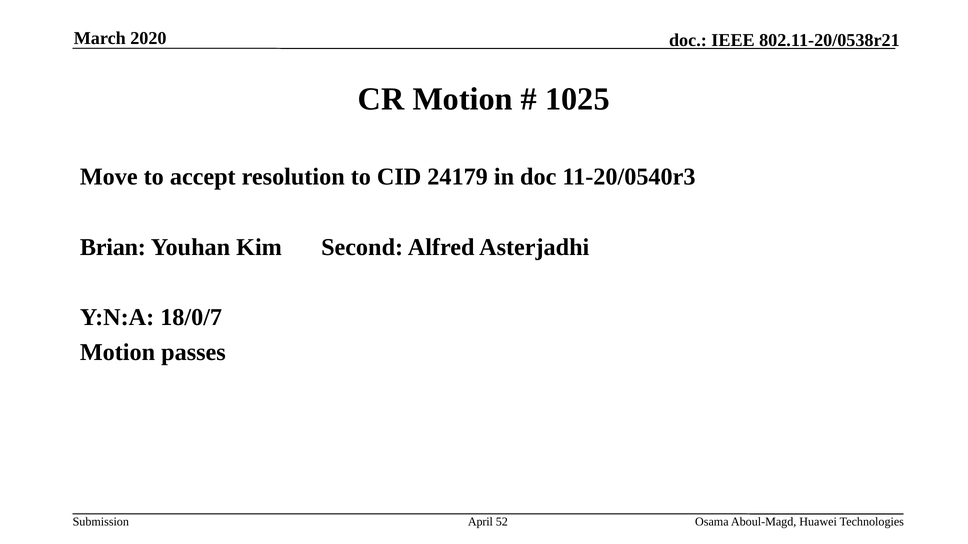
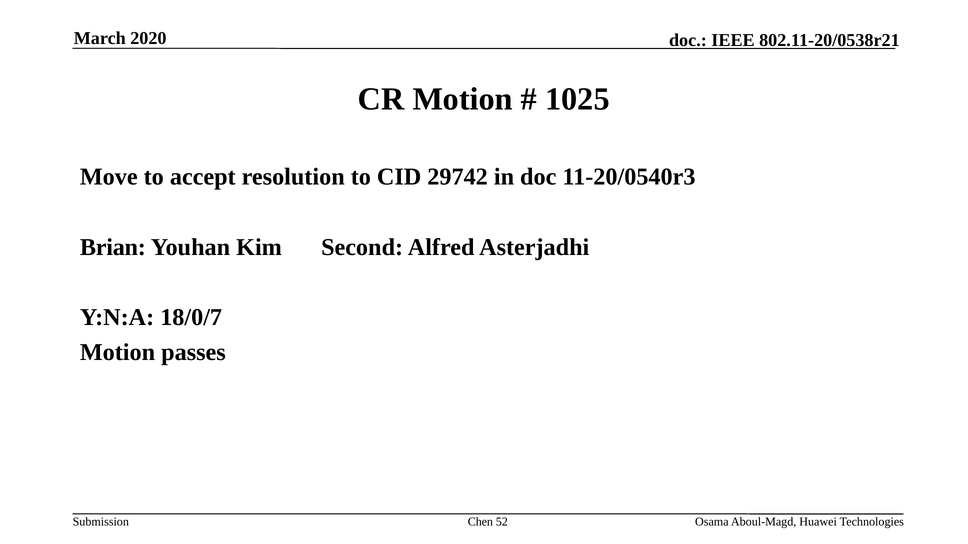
24179: 24179 -> 29742 (458, 177)
April: April -> Chen (480, 522)
